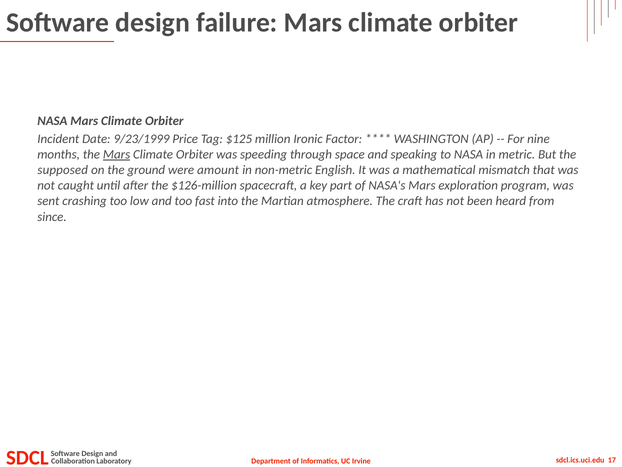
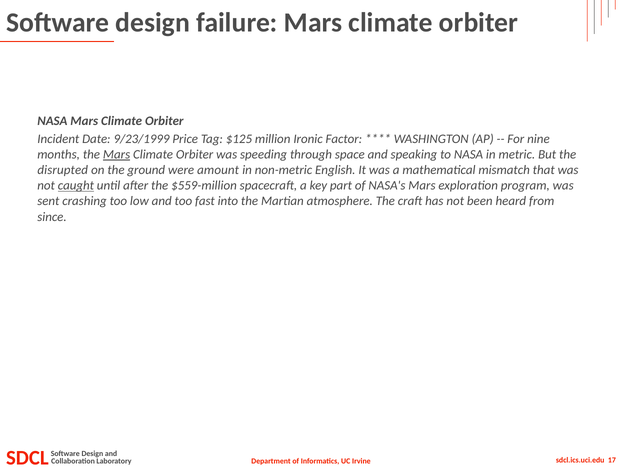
supposed: supposed -> disrupted (63, 170)
caught underline: none -> present (76, 185)
$126-million: $126-million -> $559-million (204, 185)
